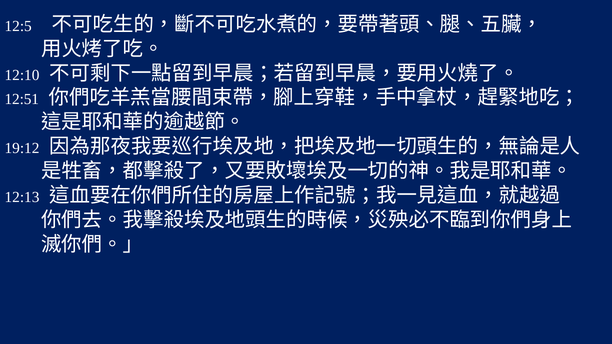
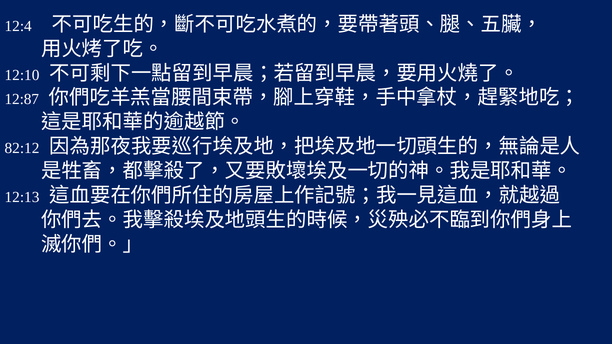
12:5: 12:5 -> 12:4 (18, 26)
12:51: 12:51 -> 12:87 (22, 100)
19:12: 19:12 -> 82:12 (22, 148)
